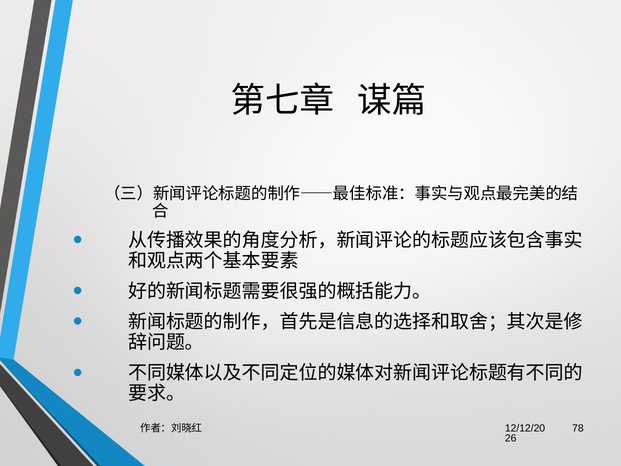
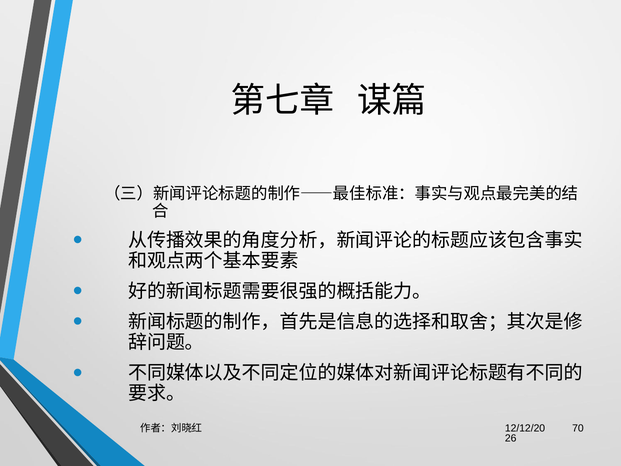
78: 78 -> 70 (578, 428)
